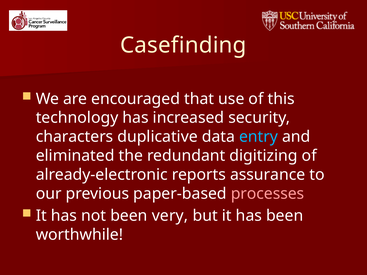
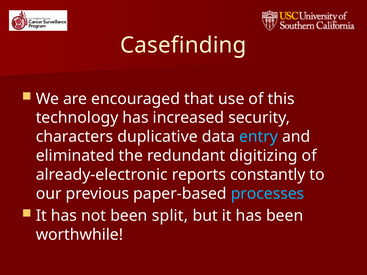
assurance: assurance -> constantly (268, 175)
processes colour: pink -> light blue (268, 194)
very: very -> split (170, 216)
